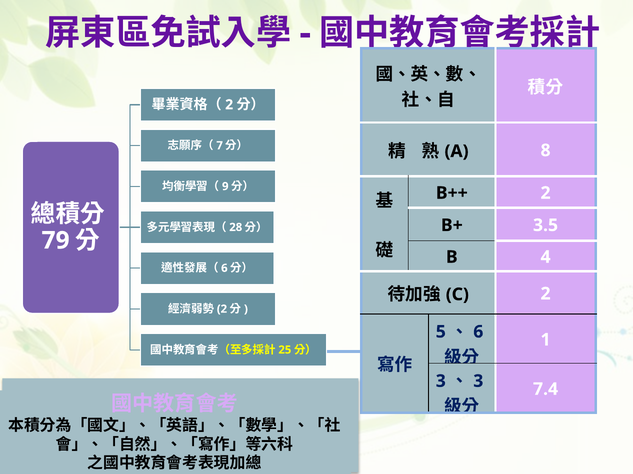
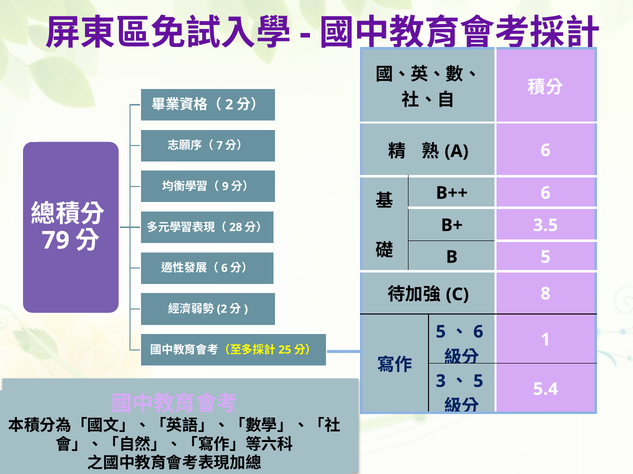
8: 8 -> 6 (546, 151)
B++ 2: 2 -> 6 (546, 193)
B 4: 4 -> 5 (546, 257)
2: 2 -> 8 (546, 294)
3: 3 -> 5 (478, 382)
7.4: 7.4 -> 5.4 (546, 390)
